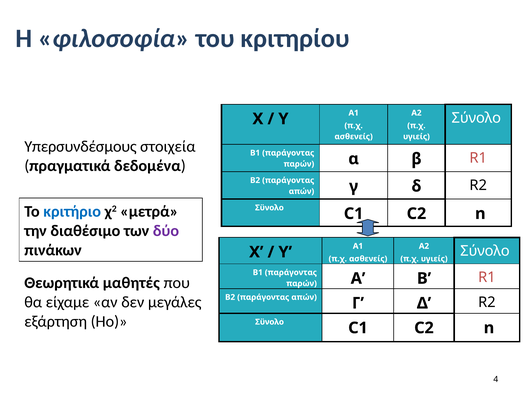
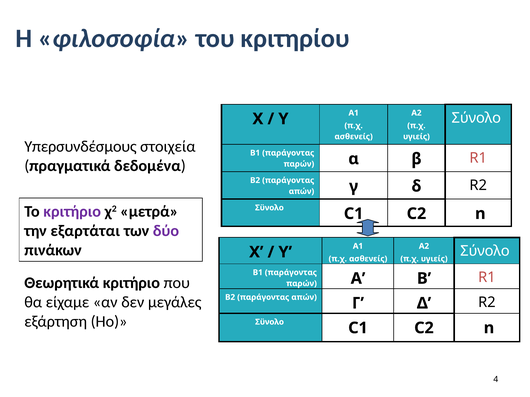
κριτήριο colour: blue -> purple (72, 212)
διαθέσιμο: διαθέσιμο -> εξαρτάται (85, 231)
Θεωρητικά μαθητές: μαθητές -> κριτήριο (131, 283)
